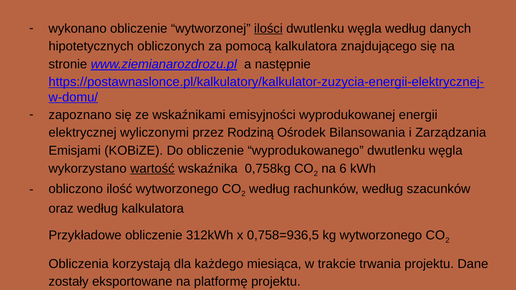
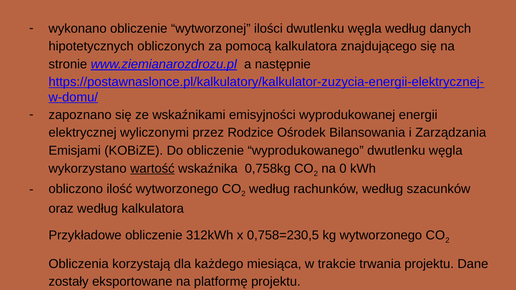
ilości underline: present -> none (268, 29)
Rodziną: Rodziną -> Rodzice (251, 133)
6: 6 -> 0 (343, 169)
0,758=936,5: 0,758=936,5 -> 0,758=230,5 (283, 236)
